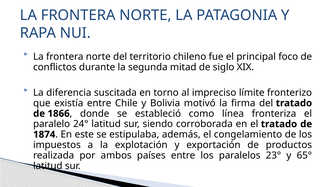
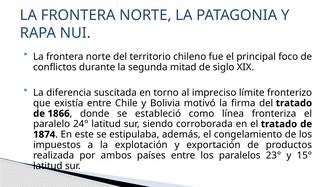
65°: 65° -> 15° (304, 155)
